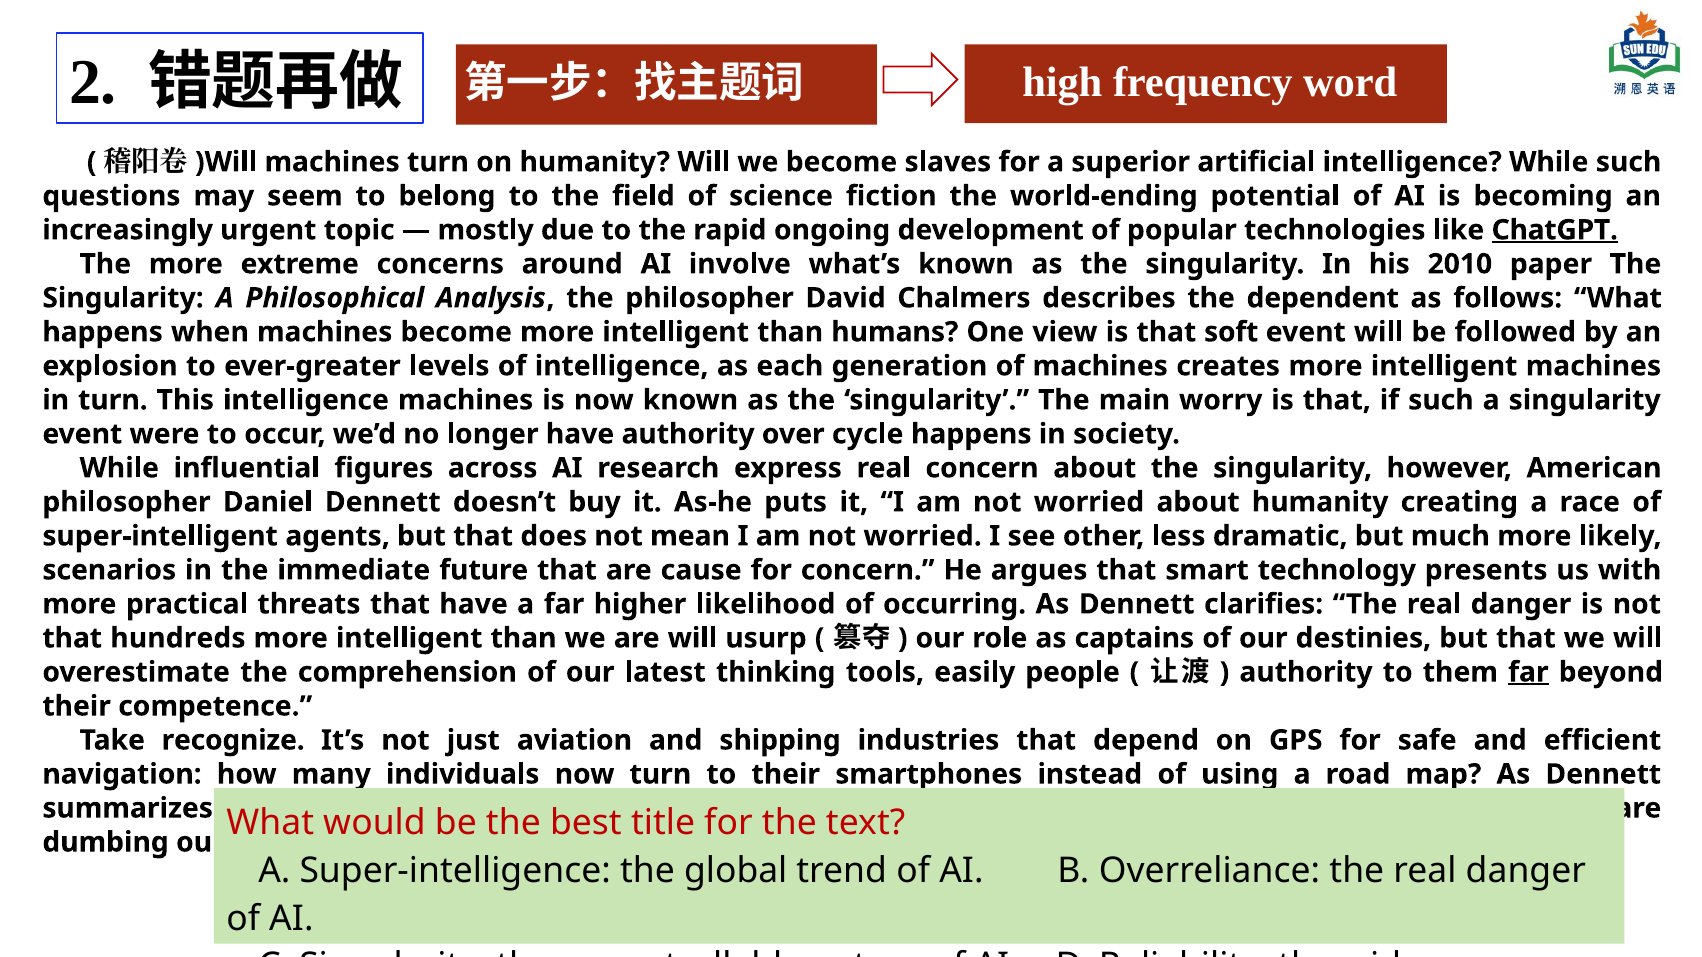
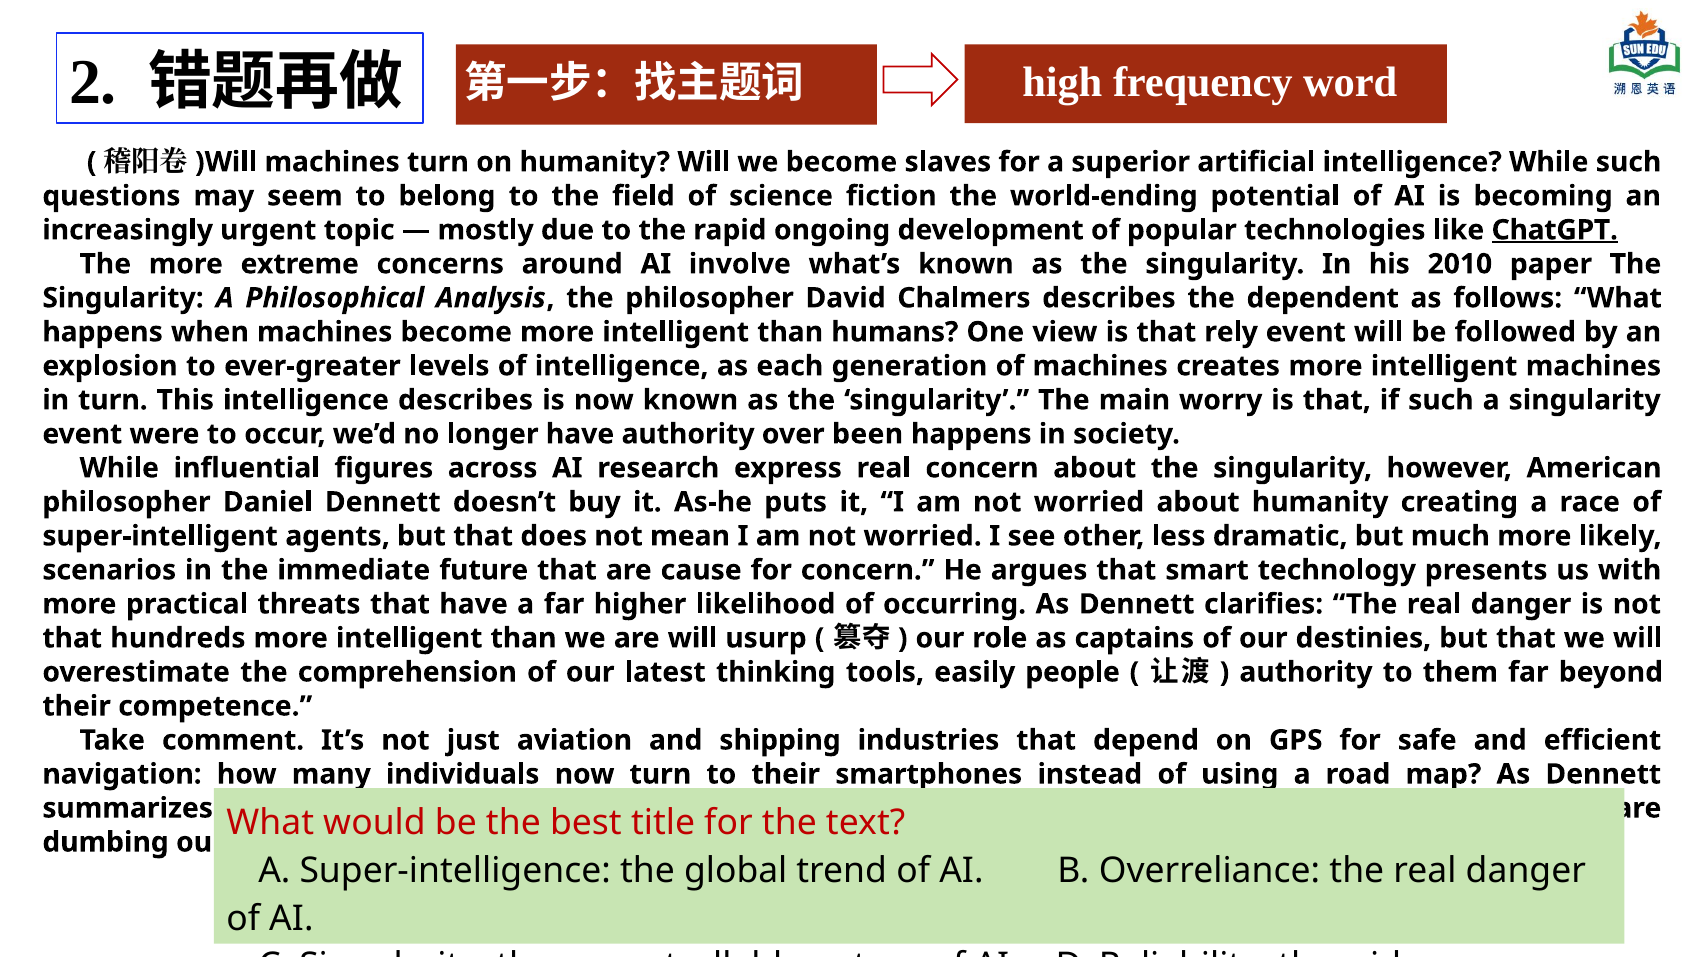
soft: soft -> rely (1231, 332)
intelligence machines: machines -> describes (465, 400)
cycle: cycle -> been (868, 434)
far underline: present -> none (1528, 672)
recognize: recognize -> comment (233, 740)
